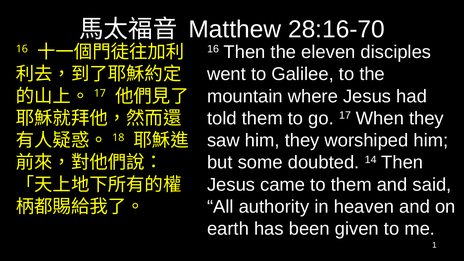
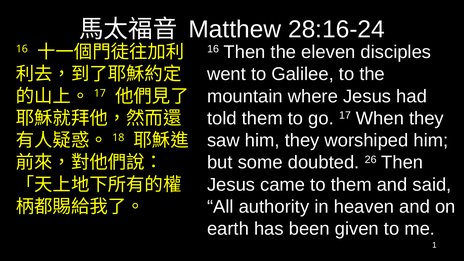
28:16-70: 28:16-70 -> 28:16-24 (336, 29)
14: 14 -> 26 (371, 160)
